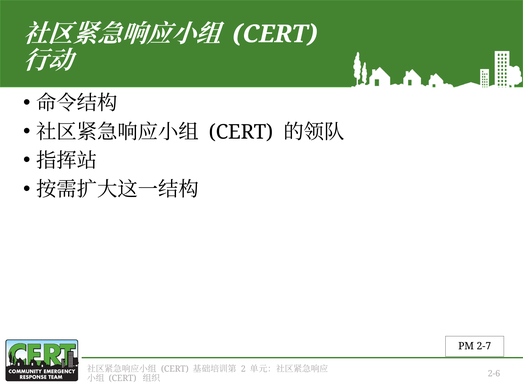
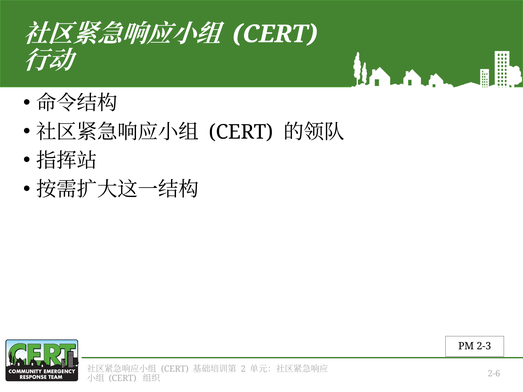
2-7: 2-7 -> 2-3 (484, 347)
